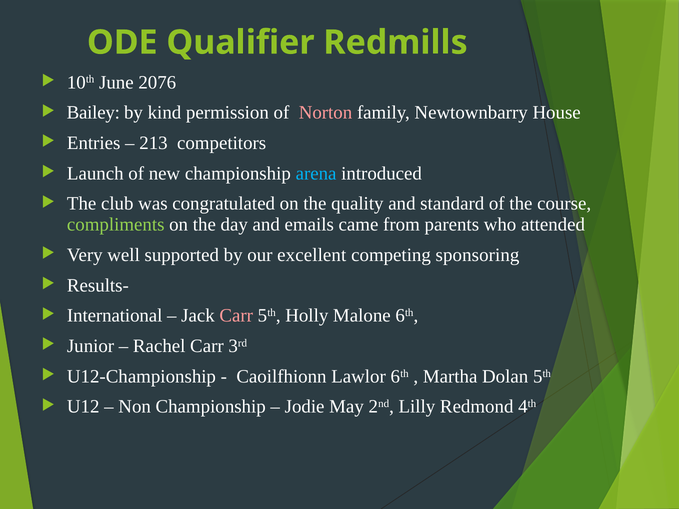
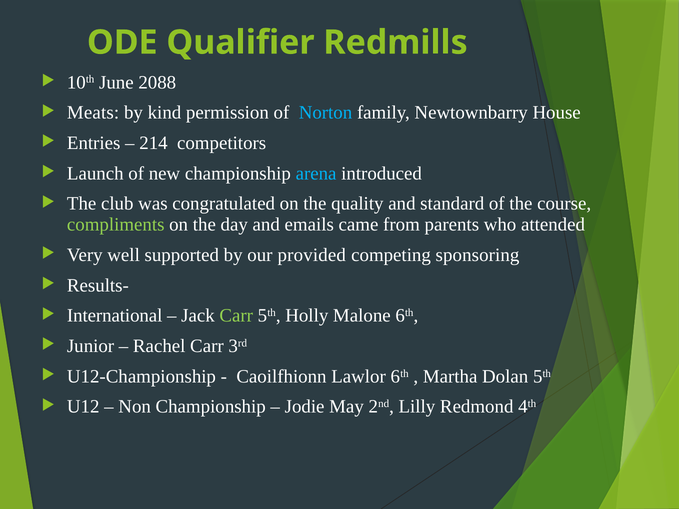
2076: 2076 -> 2088 (157, 82)
Bailey: Bailey -> Meats (93, 113)
Norton colour: pink -> light blue (325, 113)
213: 213 -> 214 (153, 143)
excellent: excellent -> provided (312, 255)
Carr colour: pink -> light green (236, 316)
